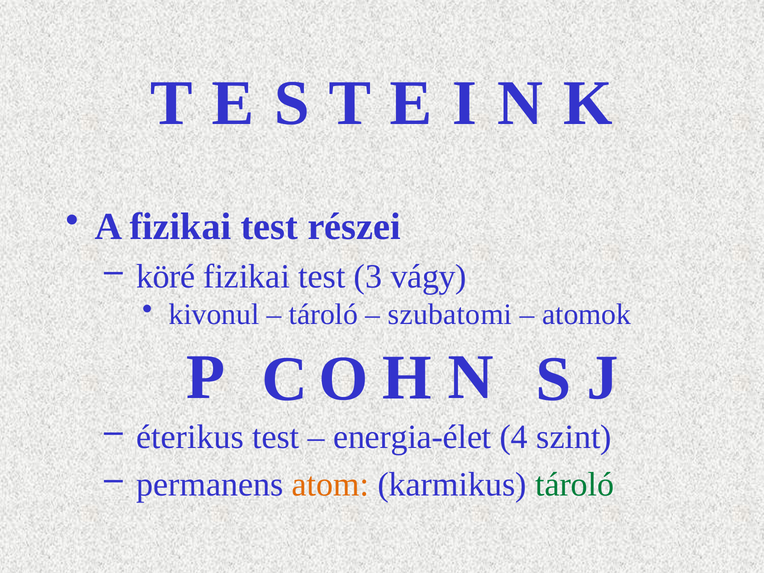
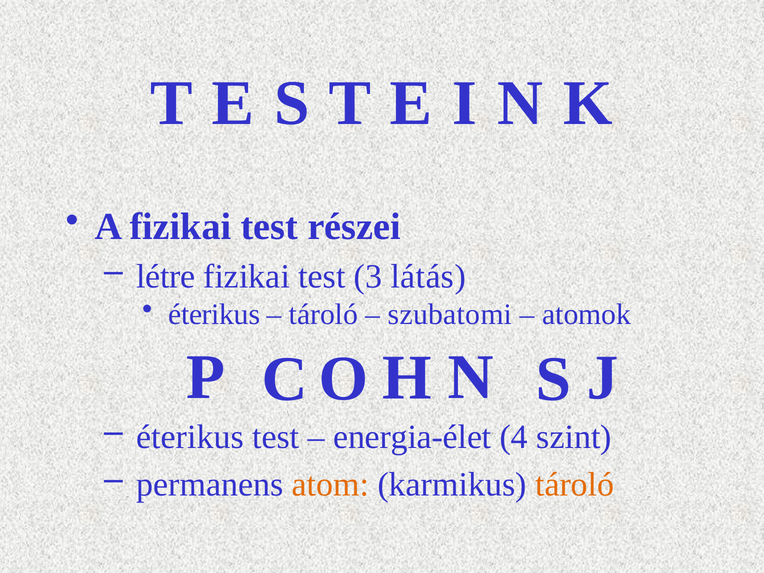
köré: köré -> létre (166, 277)
vágy: vágy -> látás (428, 277)
kivonul: kivonul -> éterikus (214, 315)
tároló colour: green -> orange (575, 485)
